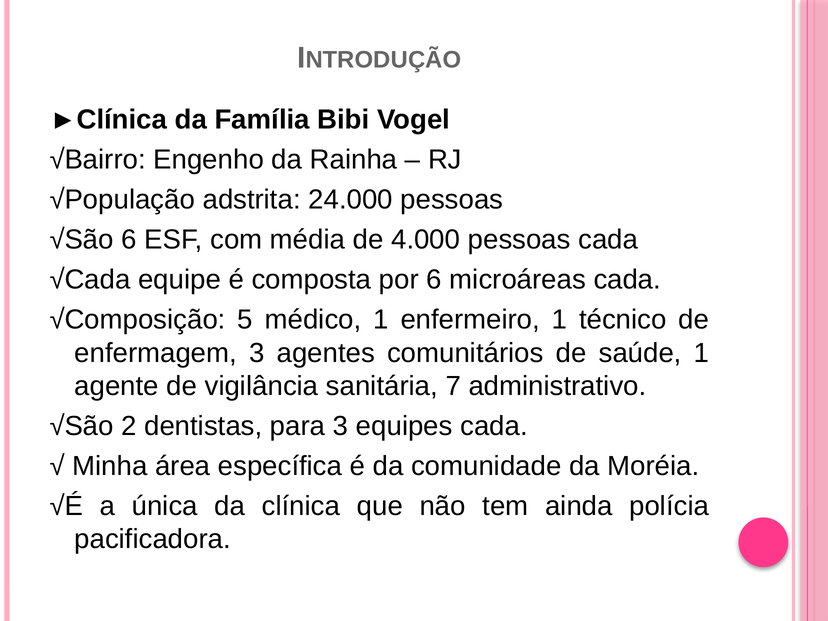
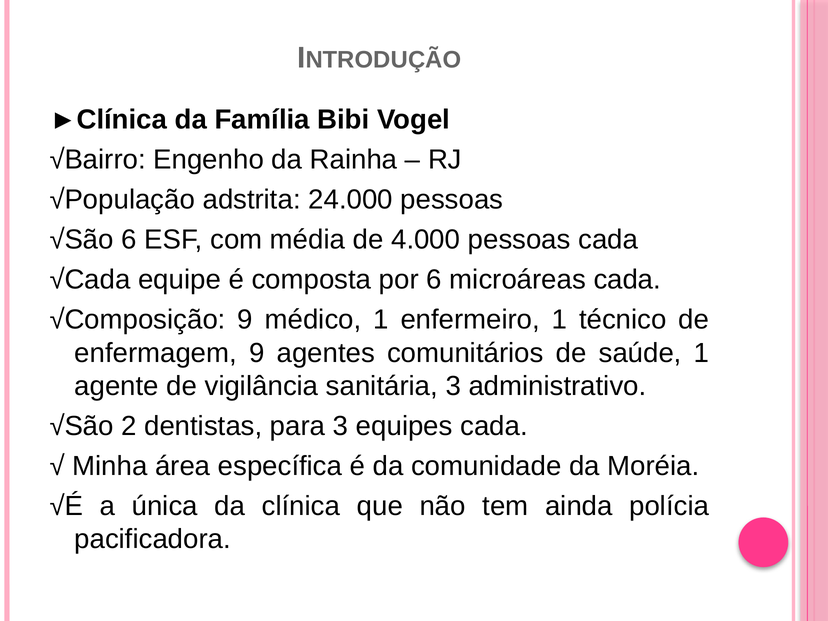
√Composição 5: 5 -> 9 (245, 320)
enfermagem 3: 3 -> 9 (257, 353)
sanitária 7: 7 -> 3 (453, 386)
